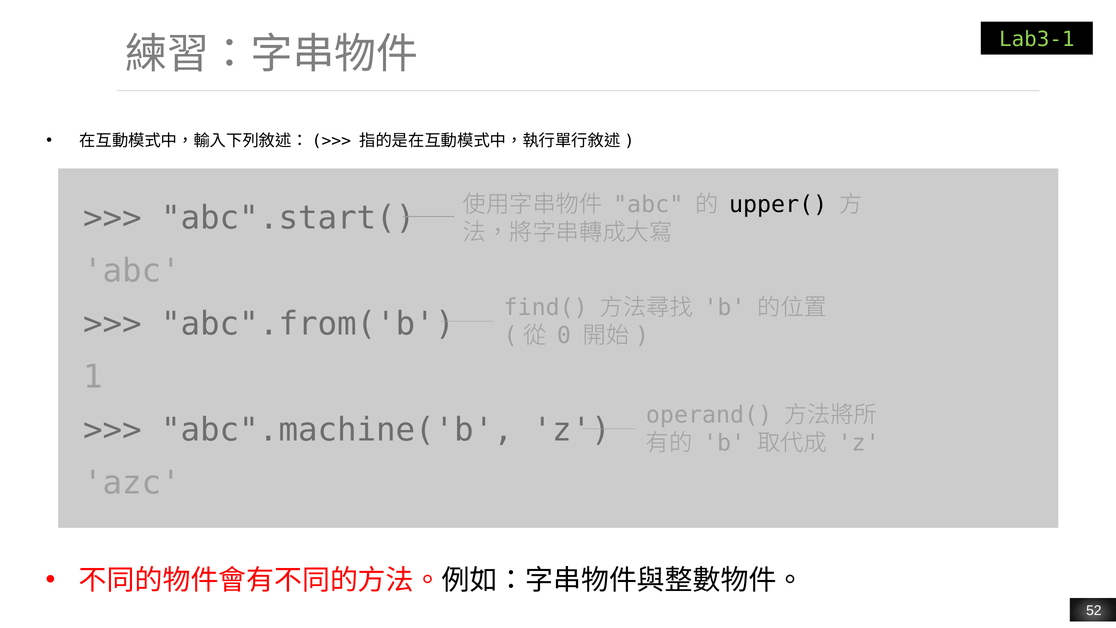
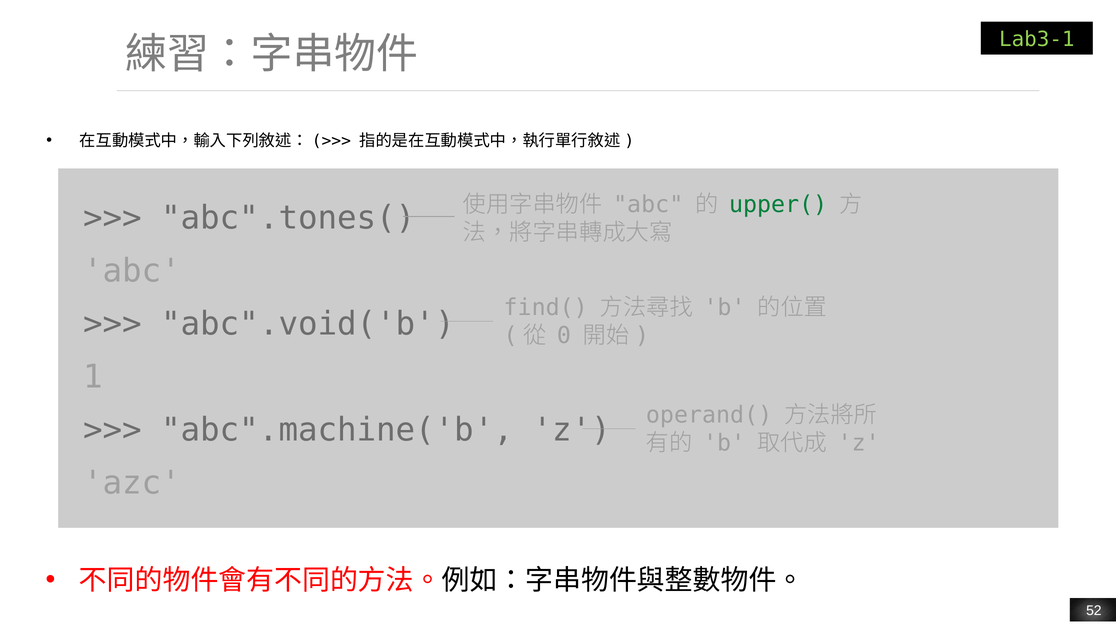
upper( colour: black -> green (778, 205)
abc".start(: abc".start( -> abc".tones( (288, 218)
abc".from('b: abc".from('b -> abc".void('b (308, 324)
